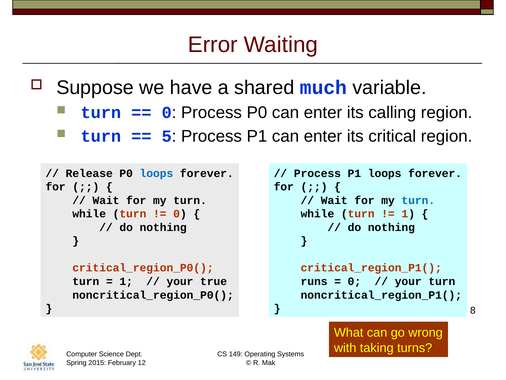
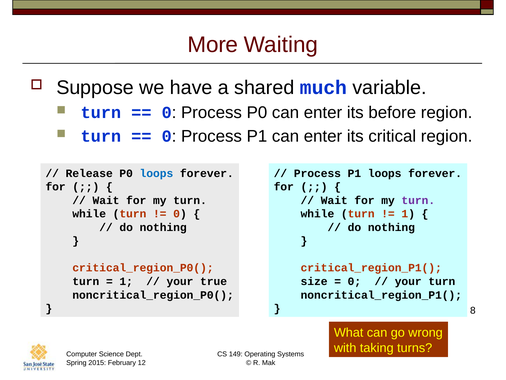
Error: Error -> More (213, 45)
calling: calling -> before (392, 113)
5: 5 -> 0 (167, 136)
turn colour: blue -> purple (418, 200)
runs: runs -> size (314, 281)
